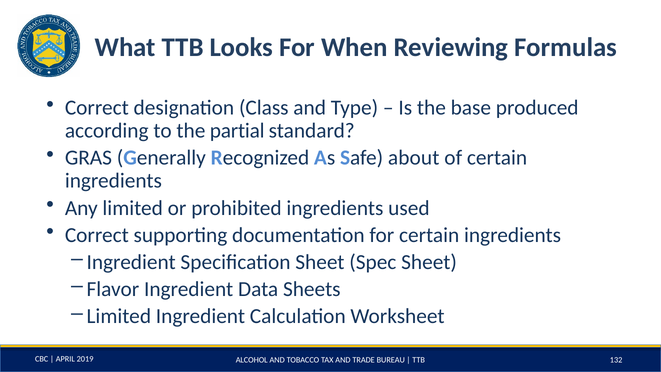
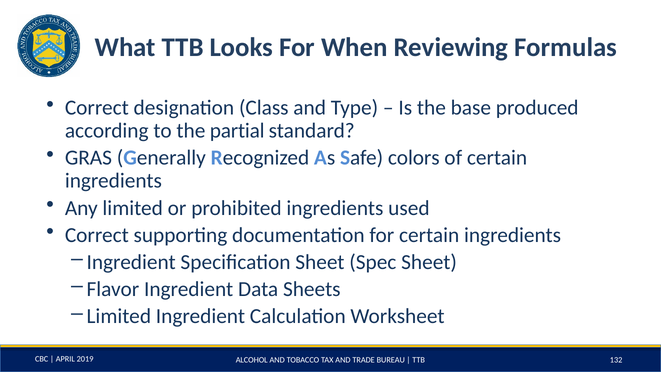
about: about -> colors (414, 158)
